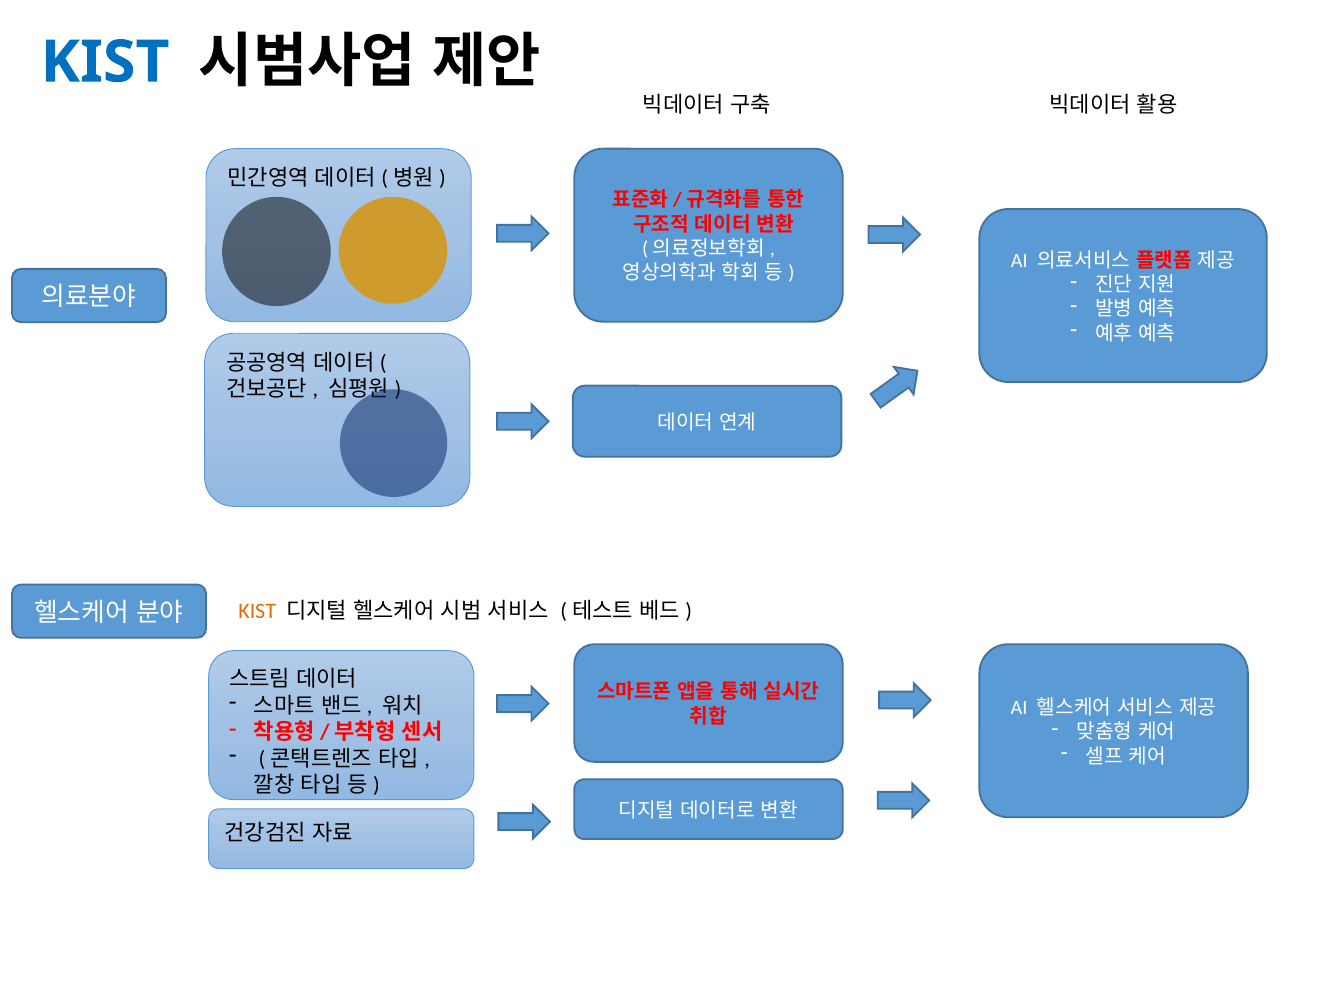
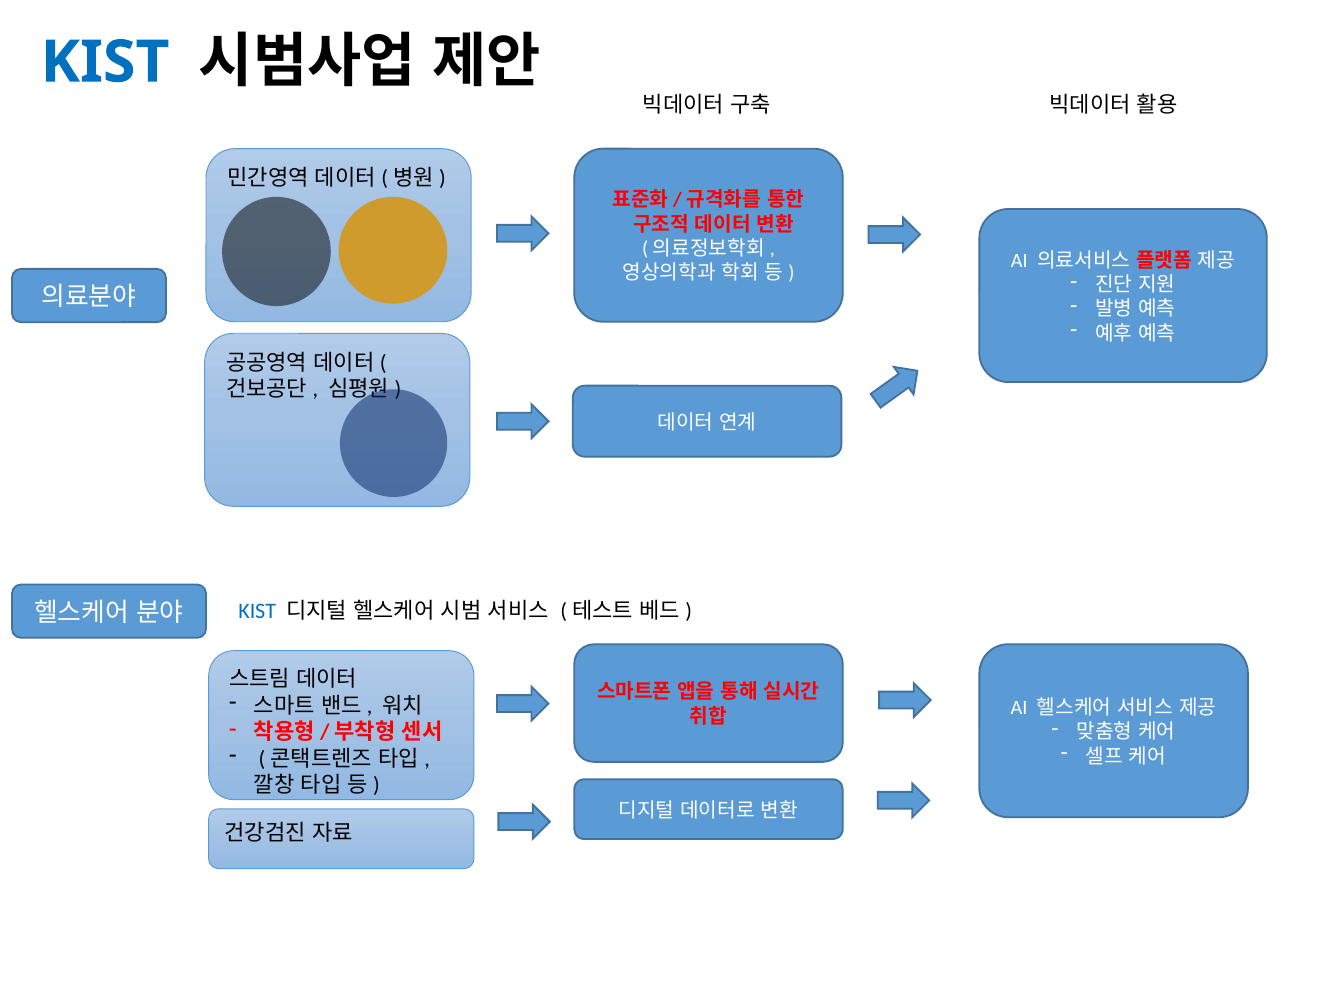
KIST colour: orange -> blue (257, 611)
